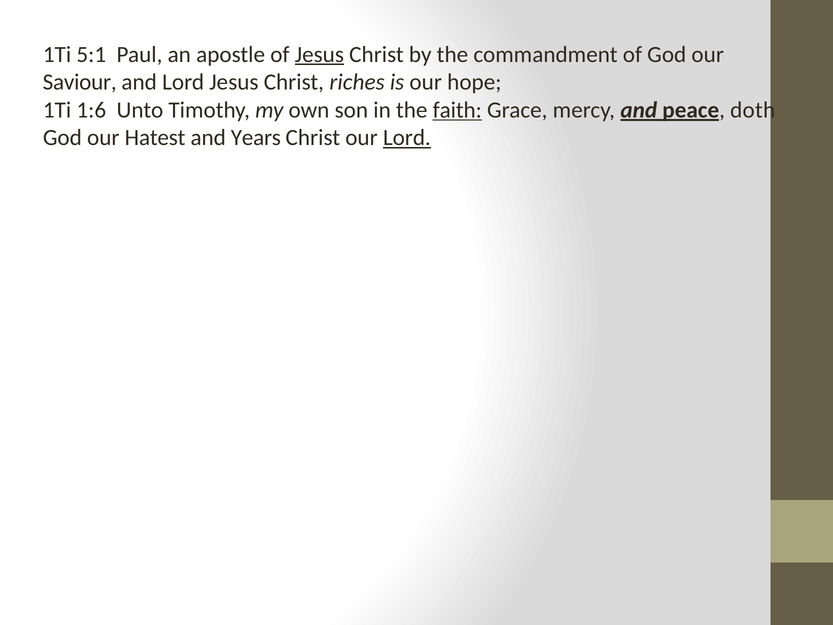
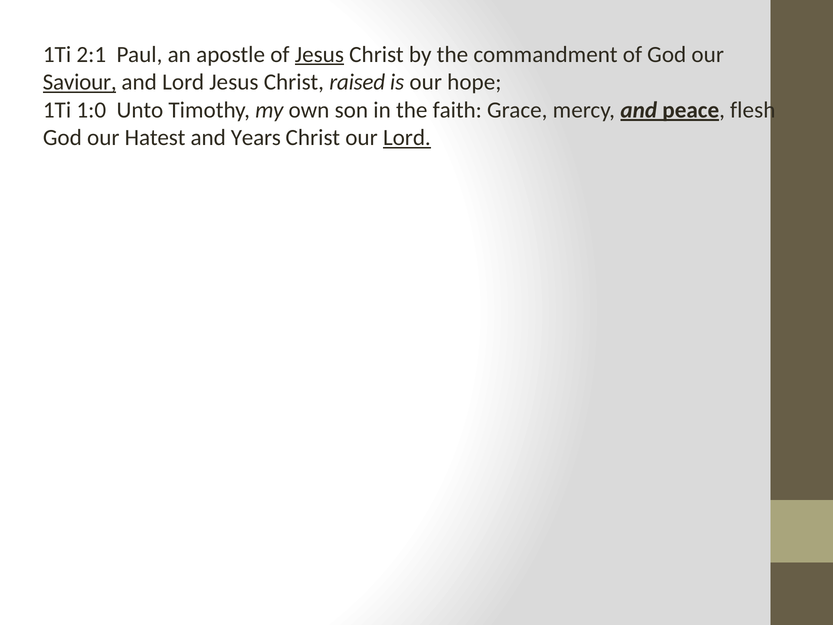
5:1: 5:1 -> 2:1 (91, 54)
Saviour underline: none -> present (80, 82)
riches: riches -> raised (357, 82)
1:6: 1:6 -> 1:0 (91, 110)
faith underline: present -> none (457, 110)
doth: doth -> flesh (753, 110)
